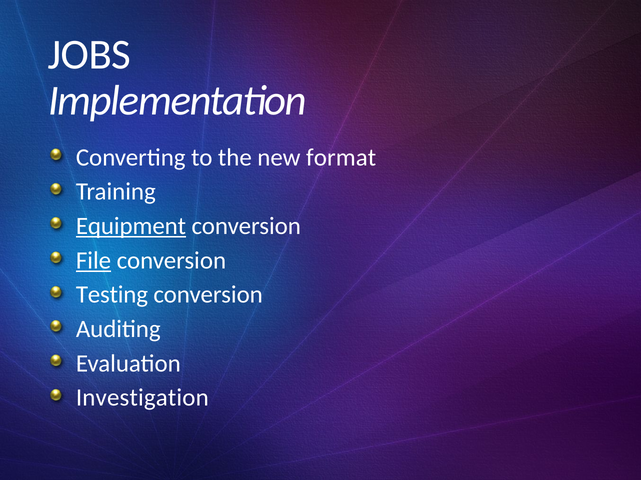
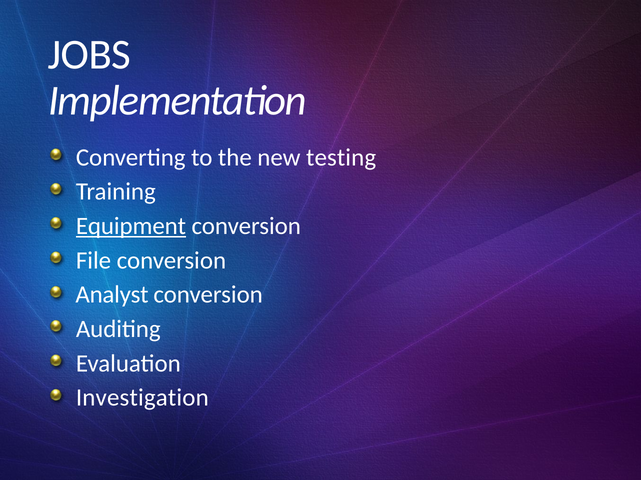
format: format -> testing (341, 158)
File underline: present -> none (94, 261)
Testing: Testing -> Analyst (112, 295)
